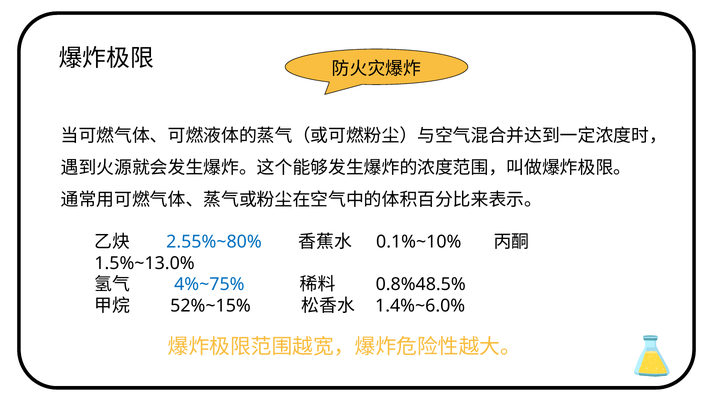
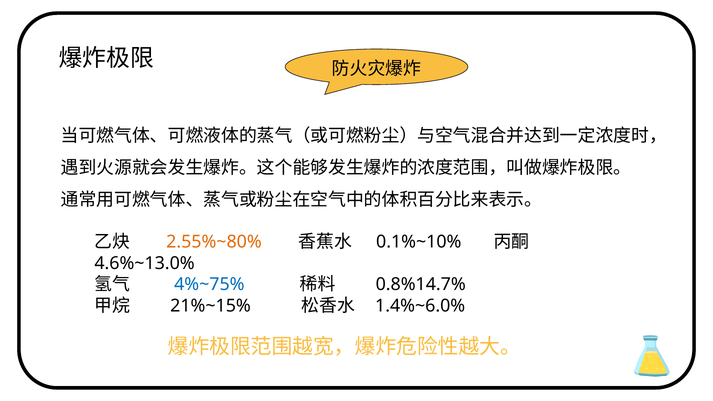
2.55%~80% colour: blue -> orange (214, 242)
1.5%~13.0%: 1.5%~13.0% -> 4.6%~13.0% (145, 263)
0.8%48.5%: 0.8%48.5% -> 0.8%14.7% (421, 285)
52%~15%: 52%~15% -> 21%~15% (211, 306)
